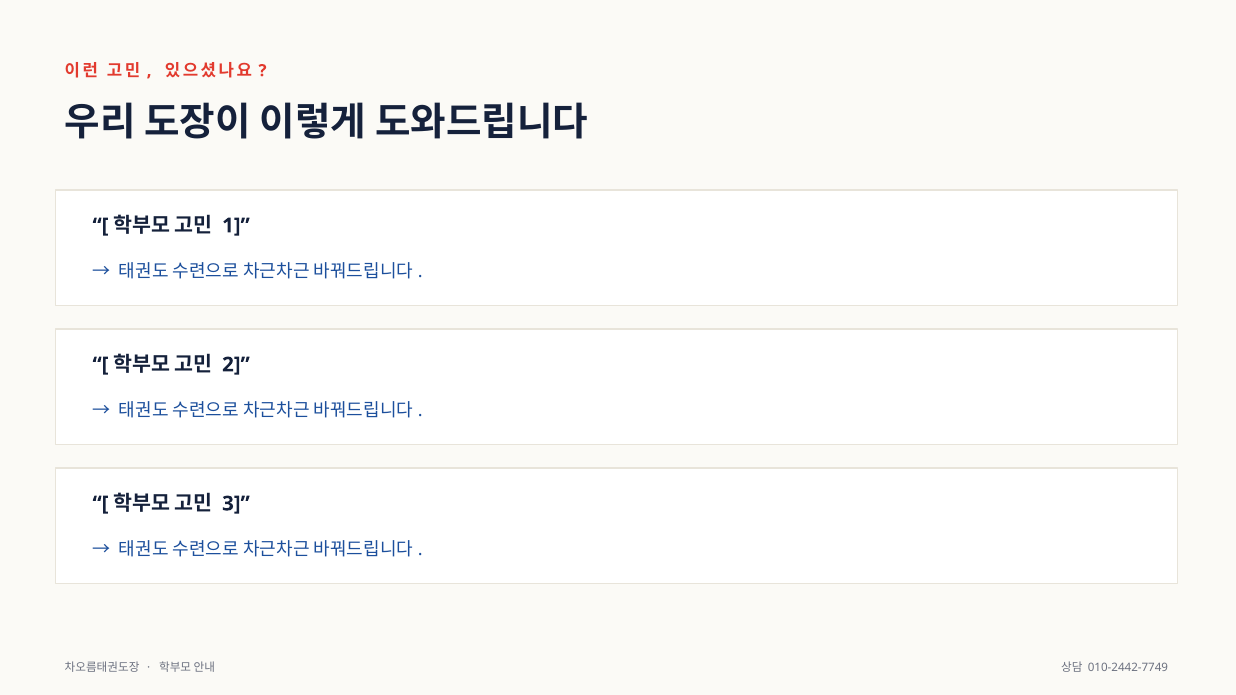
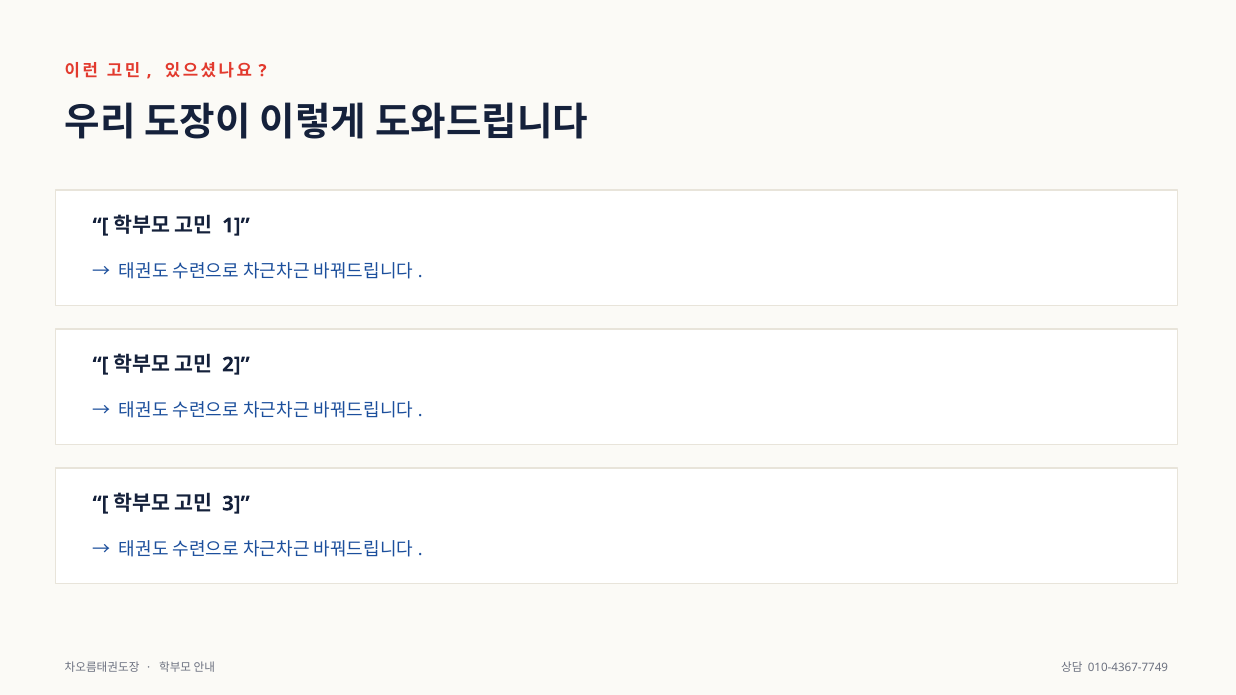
010-2442-7749: 010-2442-7749 -> 010-4367-7749 (1128, 668)
